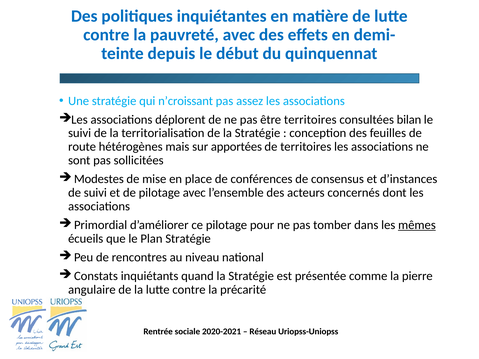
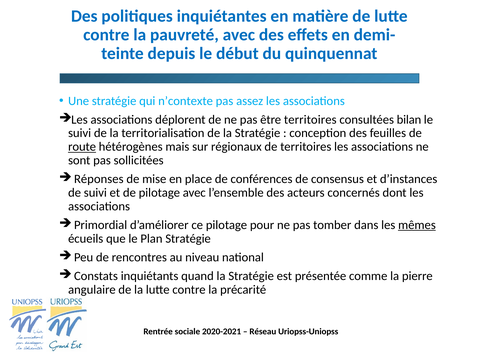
n’croissant: n’croissant -> n’contexte (186, 101)
route underline: none -> present (82, 147)
apportées: apportées -> régionaux (236, 147)
Modestes: Modestes -> Réponses (99, 179)
